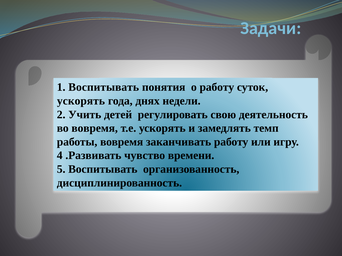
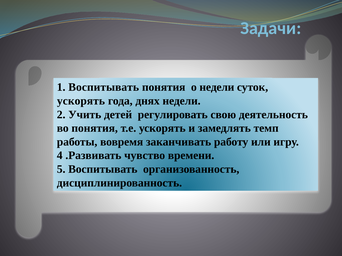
о работу: работу -> недели (217, 87)
во вовремя: вовремя -> понятия (95, 128)
